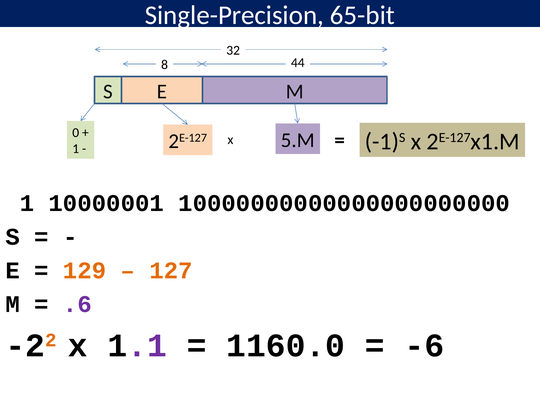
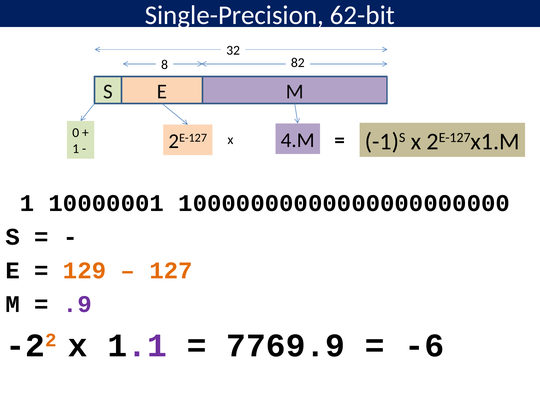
65-bit: 65-bit -> 62-bit (362, 15)
44: 44 -> 82 (298, 63)
5.M: 5.M -> 4.M (298, 140)
.6: .6 -> .9 (77, 304)
1160.0: 1160.0 -> 7769.9 (286, 346)
